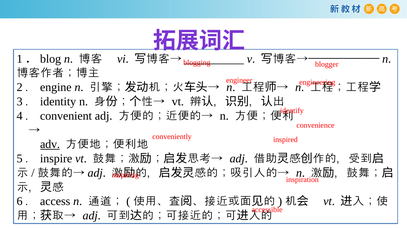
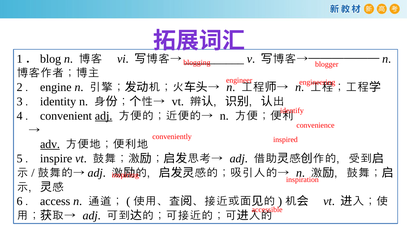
adj underline: none -> present (104, 116)
